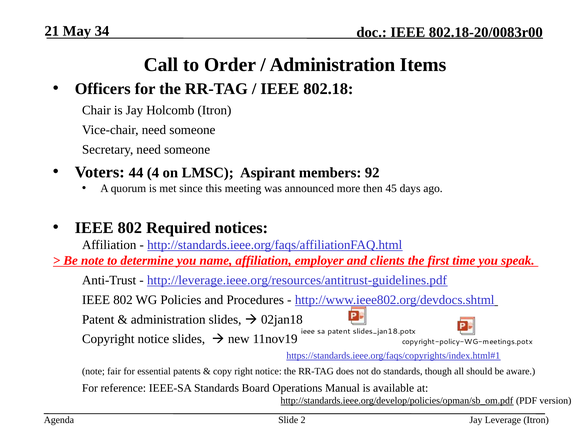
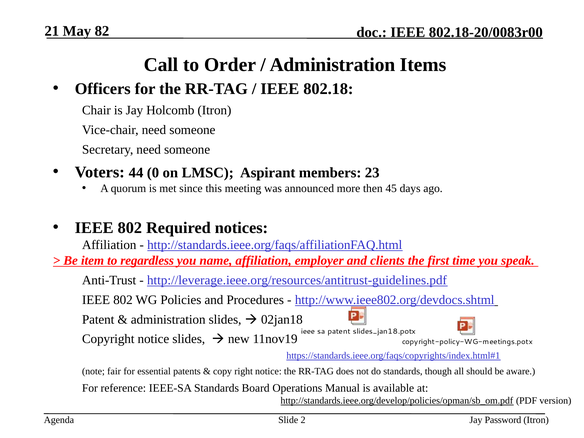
34: 34 -> 82 (102, 31)
4: 4 -> 0 (153, 173)
92: 92 -> 23 (372, 173)
Be note: note -> item (93, 261)
determine: determine -> regardless (147, 261)
Leverage: Leverage -> Password (503, 420)
